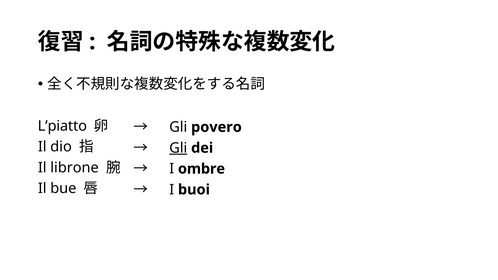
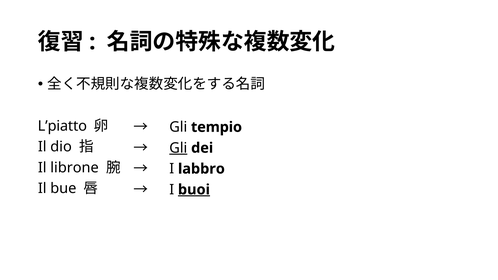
povero: povero -> tempio (217, 127)
ombre: ombre -> labbro (201, 169)
buoi underline: none -> present (194, 190)
